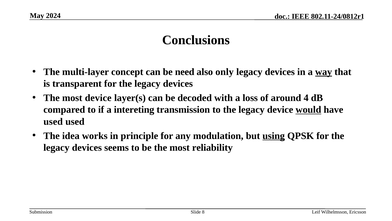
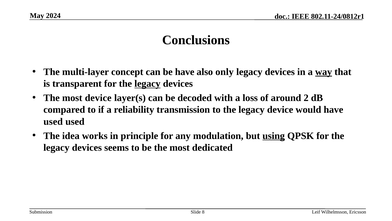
be need: need -> have (185, 72)
legacy underline: none -> present (147, 84)
4: 4 -> 2 (306, 98)
intereting: intereting -> reliability (134, 109)
would underline: present -> none (308, 109)
reliability: reliability -> dedicated (212, 147)
